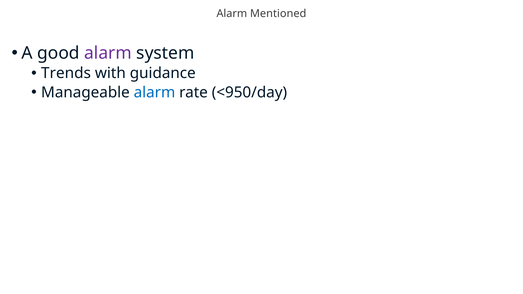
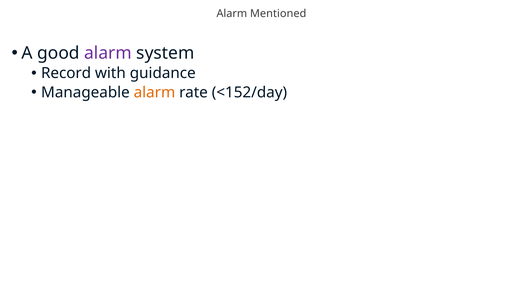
Trends: Trends -> Record (66, 73)
alarm colour: blue -> orange (154, 93)
<950/day: <950/day -> <152/day (249, 93)
